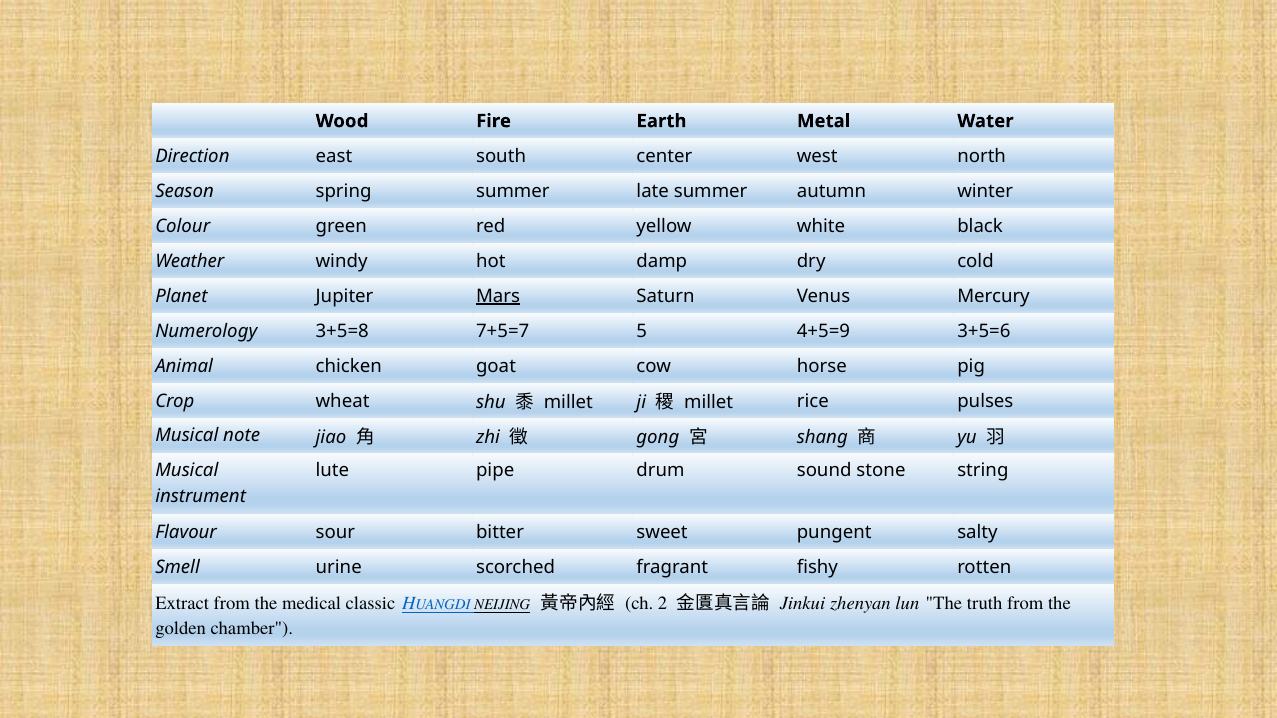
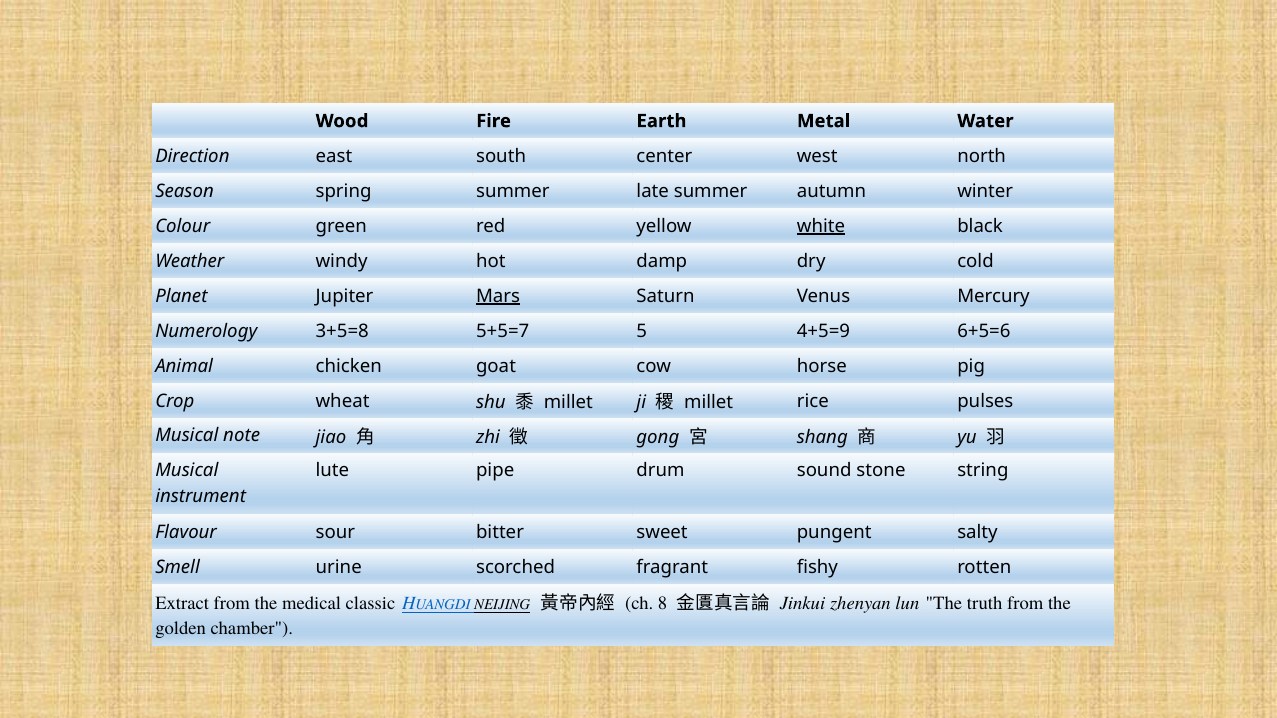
white underline: none -> present (821, 226)
7+5=7: 7+5=7 -> 5+5=7 (503, 331)
3+5=6: 3+5=6 -> 6+5=6 (984, 331)
2: 2 -> 8 (663, 604)
